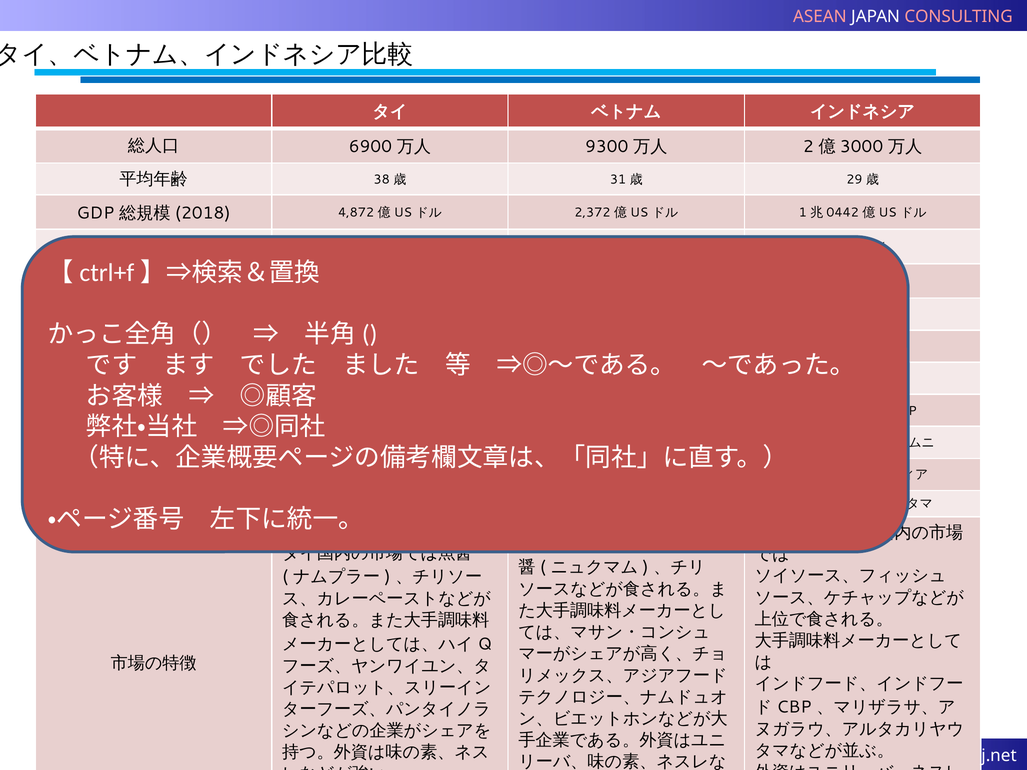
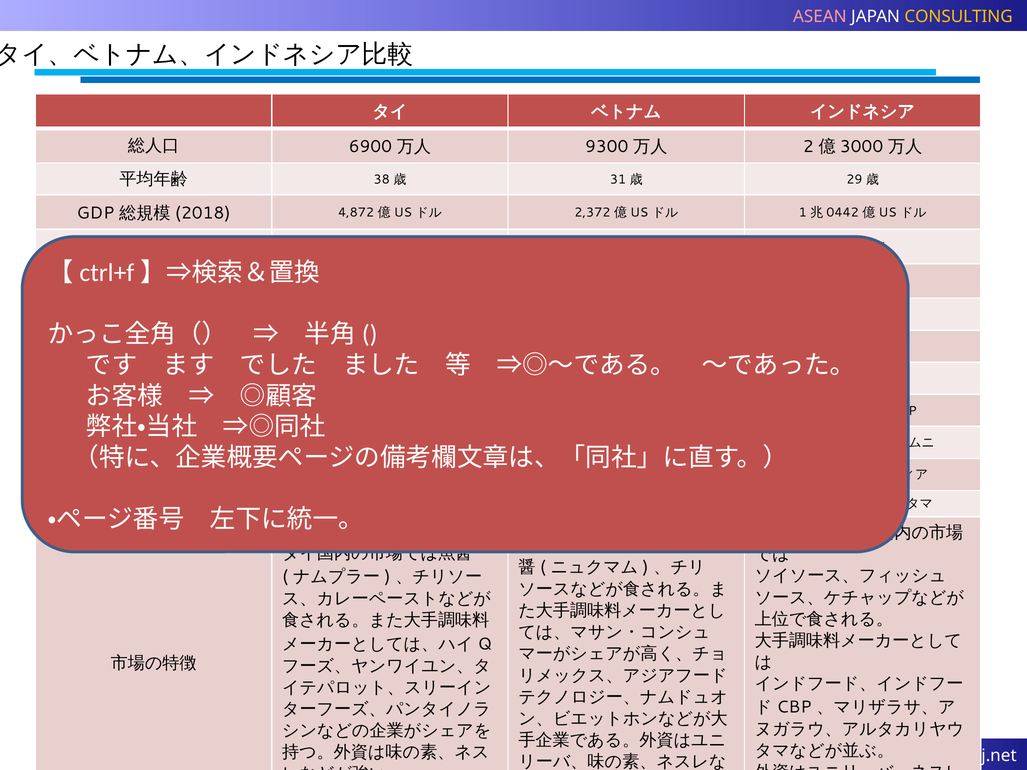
CONSULTING colour: pink -> yellow (959, 16)
